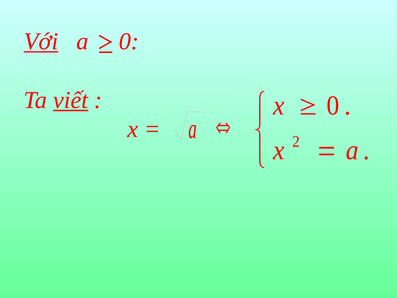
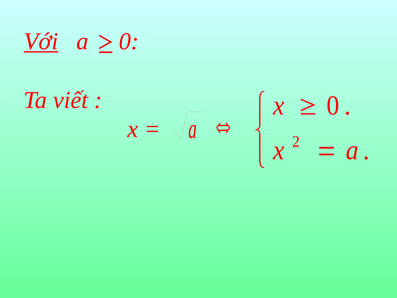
viết underline: present -> none (71, 100)
